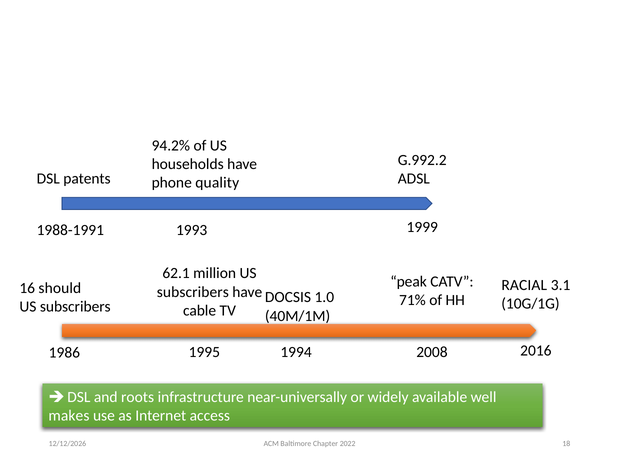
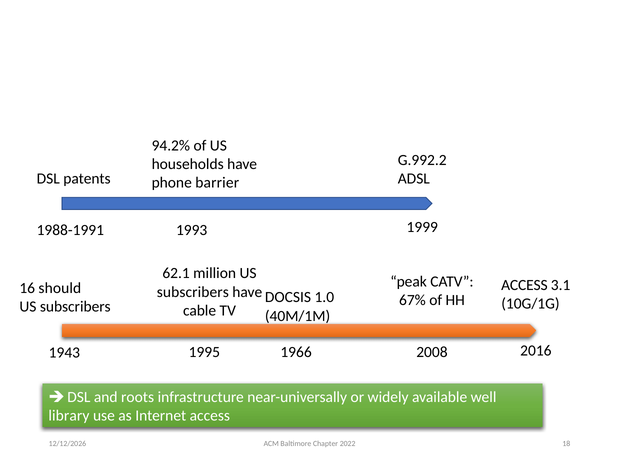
quality: quality -> barrier (217, 182)
RACIAL: RACIAL -> ACCESS (524, 284)
71%: 71% -> 67% (412, 300)
1994: 1994 -> 1966 (296, 351)
1986: 1986 -> 1943 (64, 352)
makes: makes -> library (69, 415)
